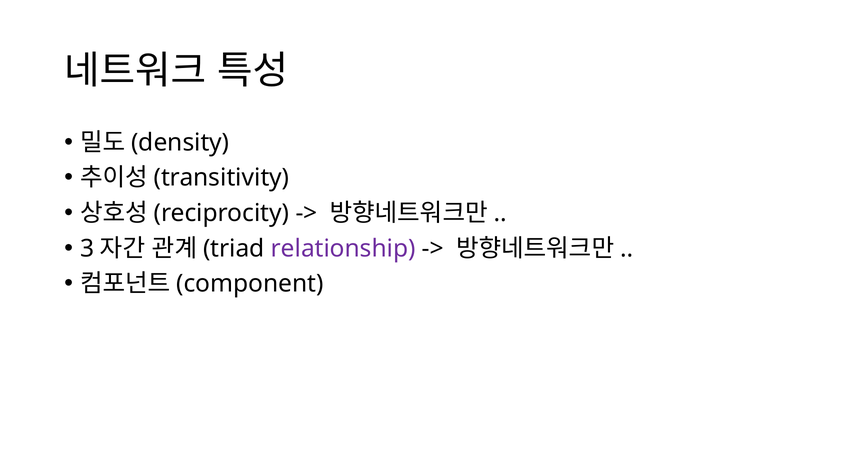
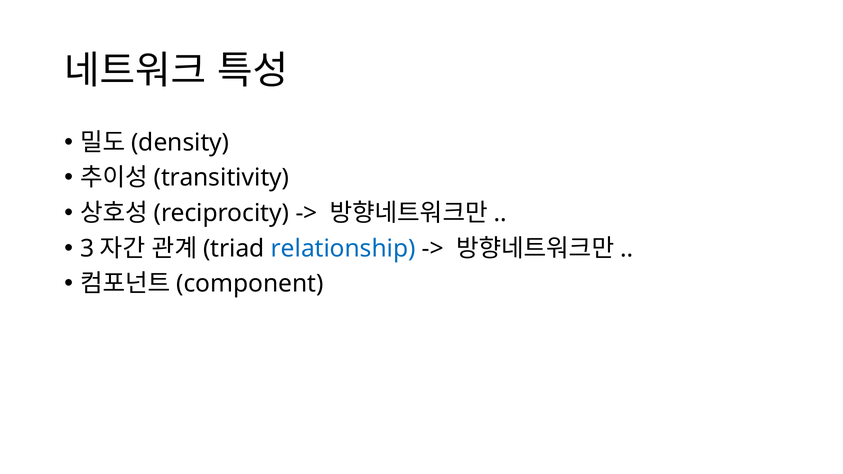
relationship colour: purple -> blue (343, 249)
